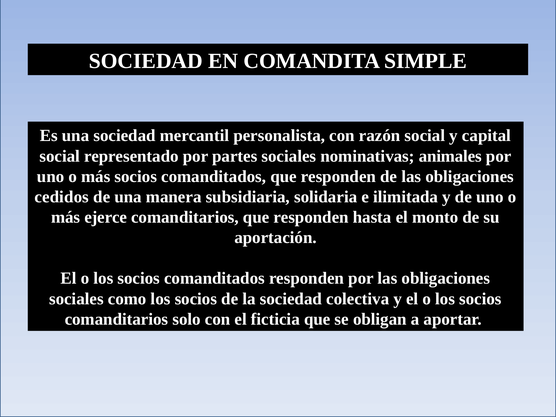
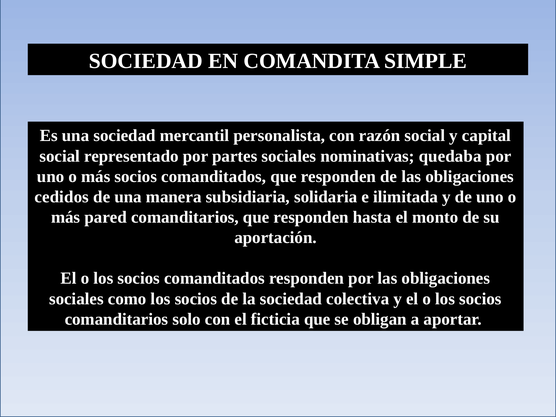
animales: animales -> quedaba (450, 156)
ejerce: ejerce -> pared (106, 217)
